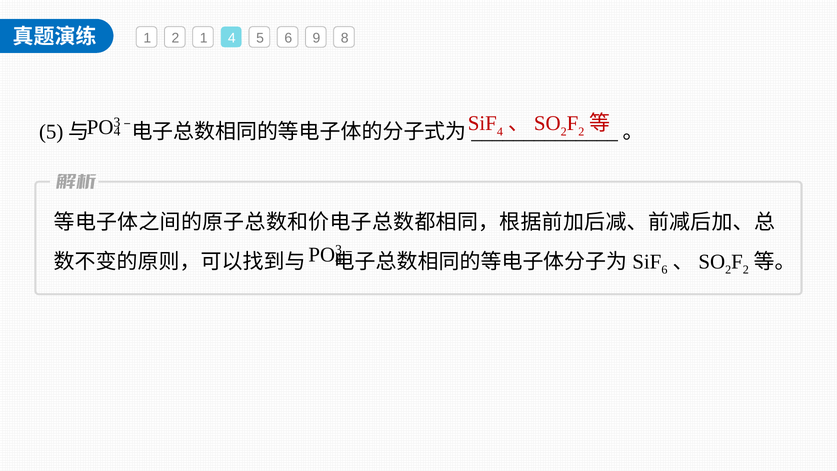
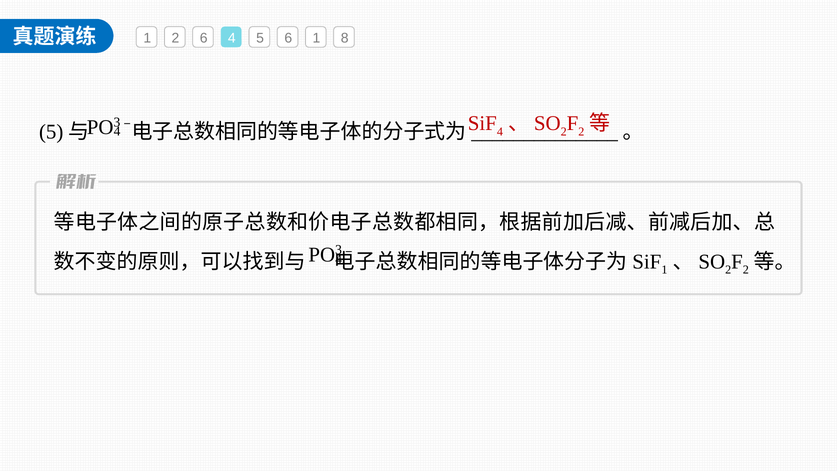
2 1: 1 -> 6 (204, 38)
6 9: 9 -> 1 (316, 38)
6: 6 -> 1 (664, 270)
